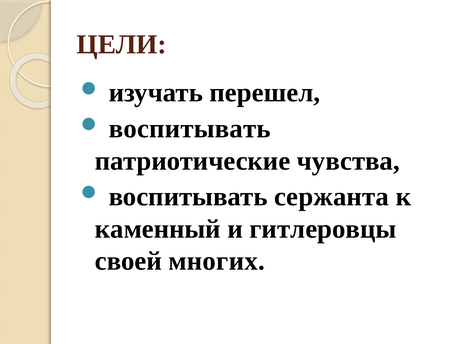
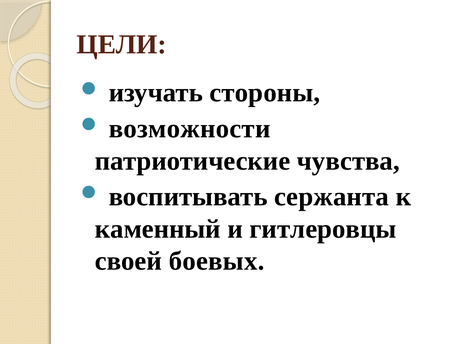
перешел: перешел -> стороны (265, 93)
воспитывать: воспитывать -> возможности (190, 129)
многих: многих -> боевых (217, 261)
